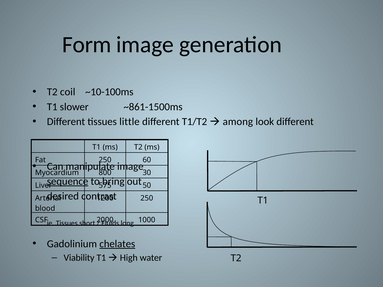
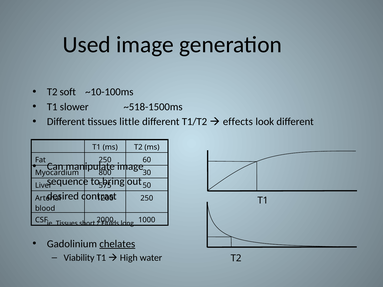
Form: Form -> Used (87, 45)
coil: coil -> soft (68, 92)
~861-1500ms: ~861-1500ms -> ~518-1500ms (153, 107)
among: among -> effects (238, 122)
sequence underline: present -> none (68, 181)
